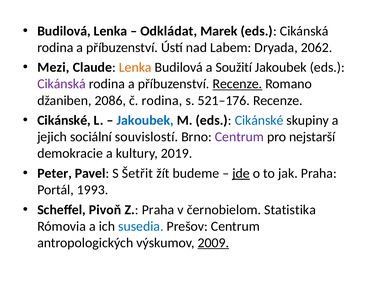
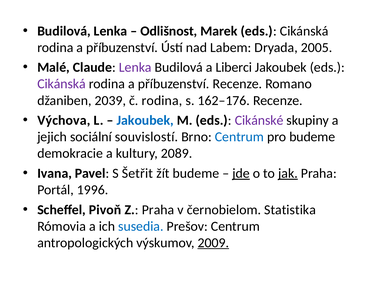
Odkládat: Odkládat -> Odlišnost (169, 31)
2062: 2062 -> 2005 (317, 48)
Mezi: Mezi -> Malé (53, 68)
Lenka colour: orange -> purple (135, 68)
Soužití: Soužití -> Liberci (234, 68)
Recenze underline: present -> none (237, 84)
2086: 2086 -> 2039 (110, 101)
521–176: 521–176 -> 162–176 (224, 101)
Cikánské: Cikánské -> Výchova (64, 121)
Cikánské colour: blue -> purple (259, 121)
Centrum colour: purple -> blue (239, 137)
pro nejstarší: nejstarší -> budeme (312, 137)
2019: 2019 -> 2089 (177, 154)
Peter: Peter -> Ivana (55, 174)
jak underline: none -> present (288, 174)
1993: 1993 -> 1996 (93, 190)
